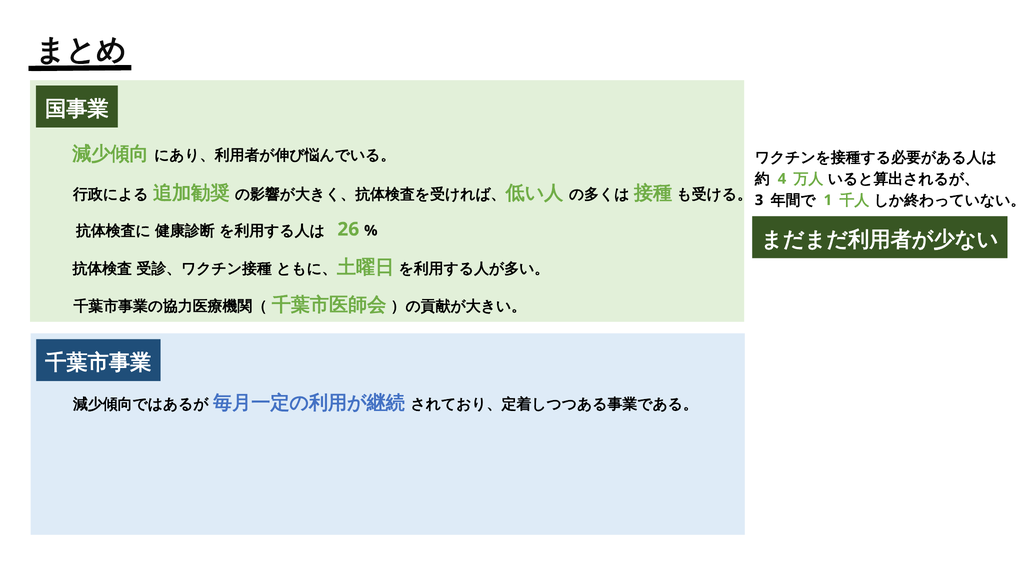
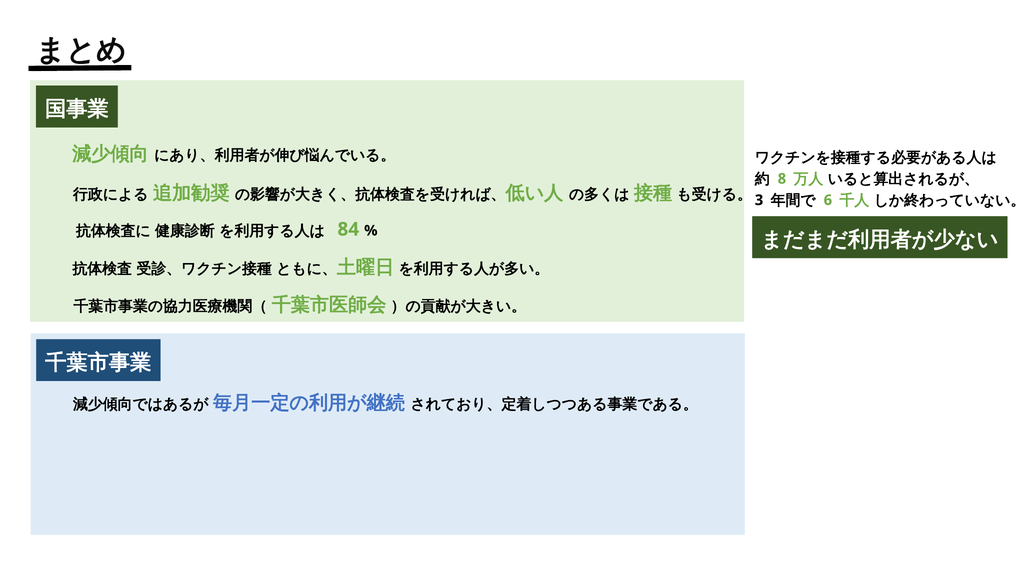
4: 4 -> 8 (782, 179)
1: 1 -> 6 (828, 200)
26: 26 -> 84 (348, 229)
